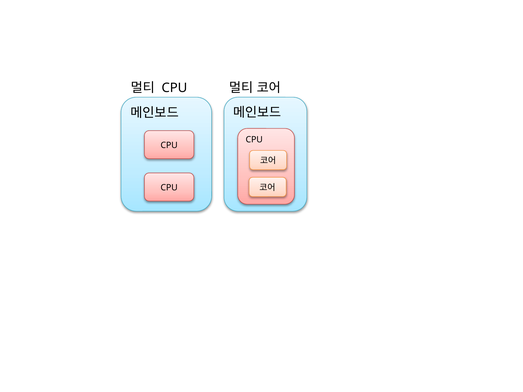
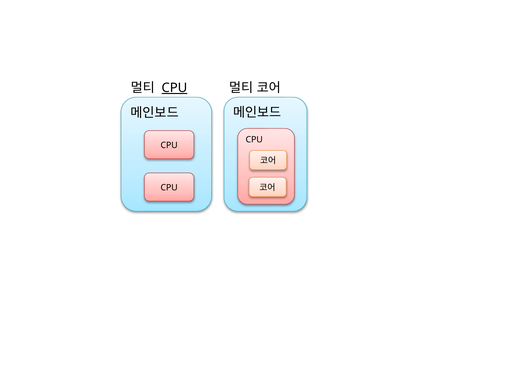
CPU underline: none -> present (174, 88)
